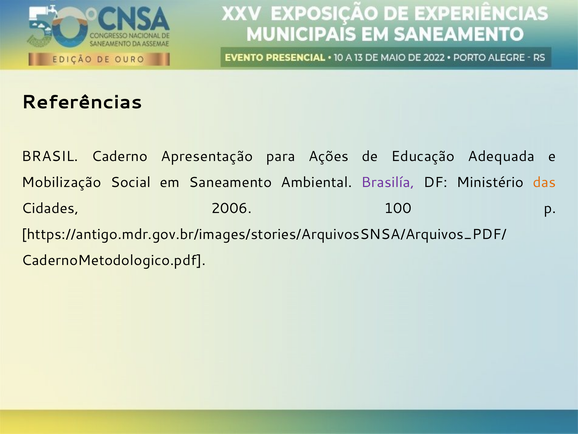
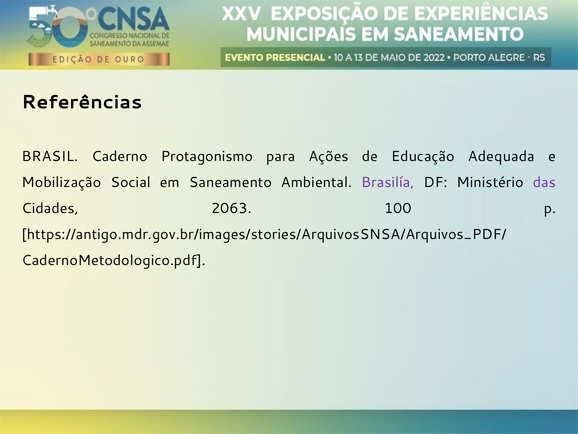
Apresentação: Apresentação -> Protagonismo (207, 156)
das colour: orange -> purple (544, 182)
2006: 2006 -> 2063 (231, 208)
